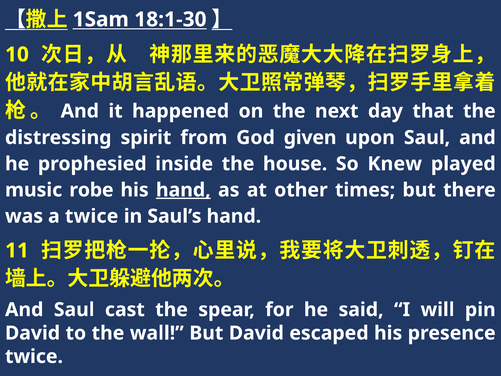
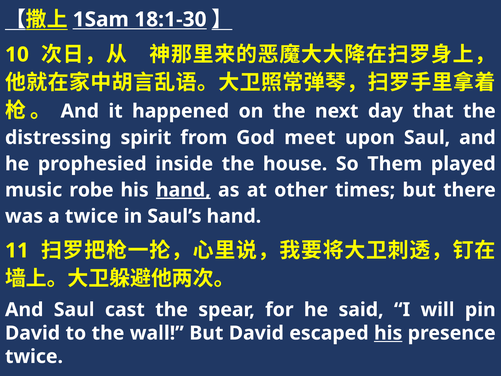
given: given -> meet (310, 138)
Knew: Knew -> Them (395, 164)
his underline: none -> present (388, 333)
